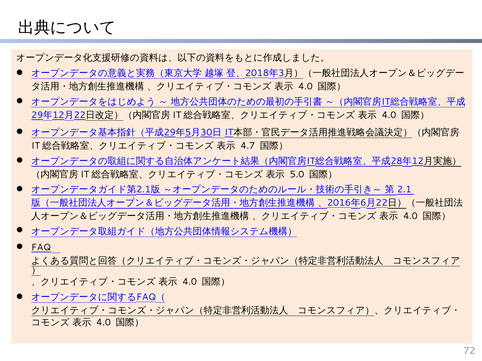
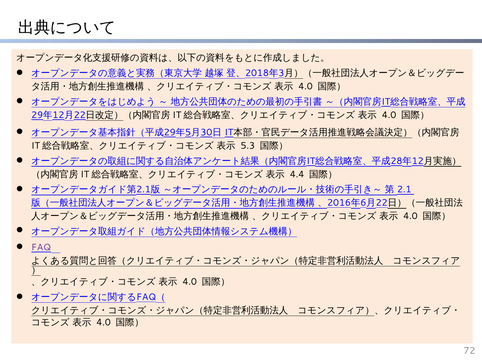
4.7: 4.7 -> 5.3 (248, 146)
5.0: 5.0 -> 4.4 (297, 175)
FAQ colour: black -> purple (41, 248)
